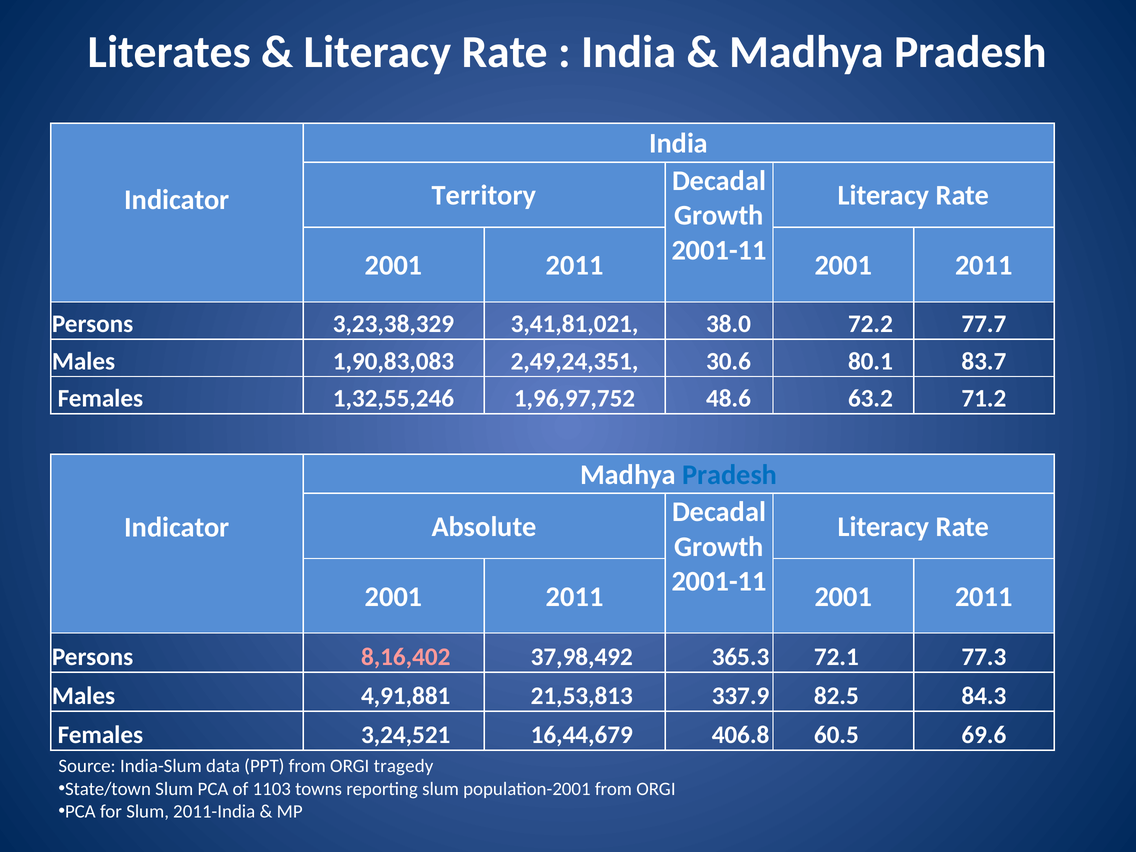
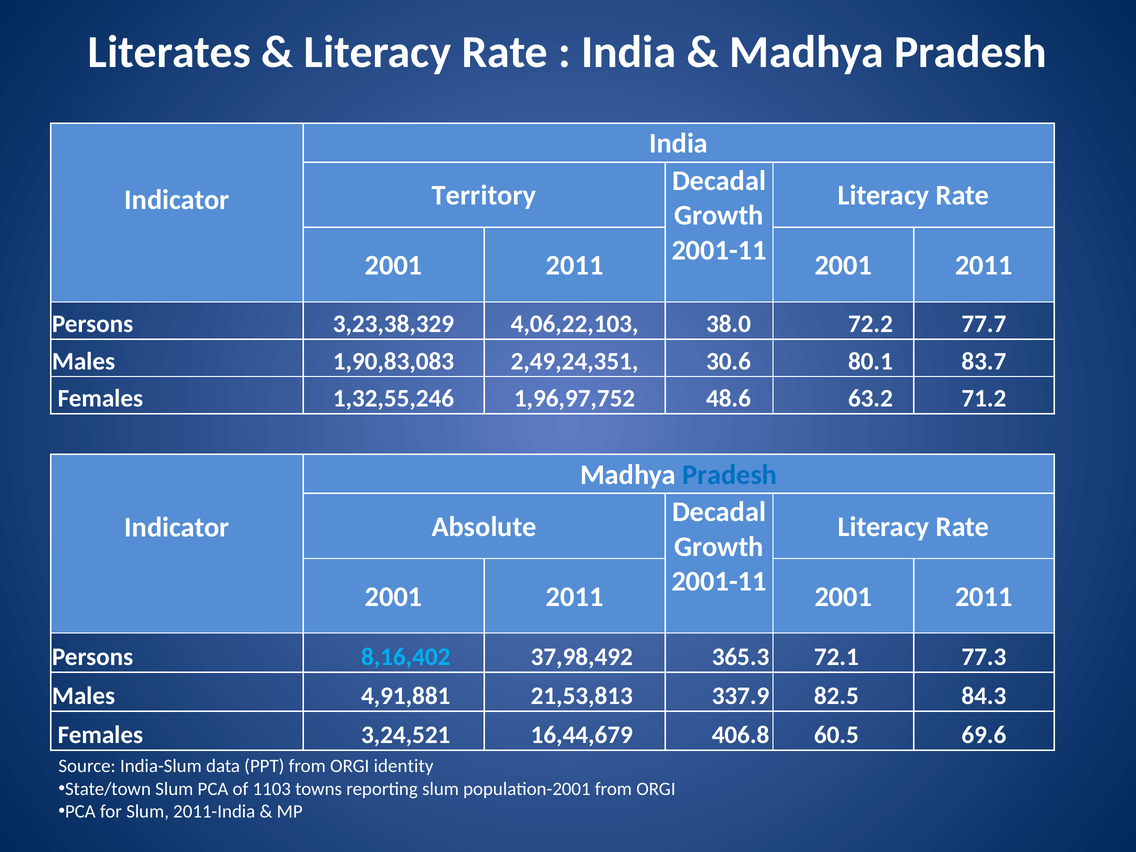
3,41,81,021: 3,41,81,021 -> 4,06,22,103 (575, 324)
8,16,402 colour: pink -> light blue (406, 657)
tragedy: tragedy -> identity (404, 766)
